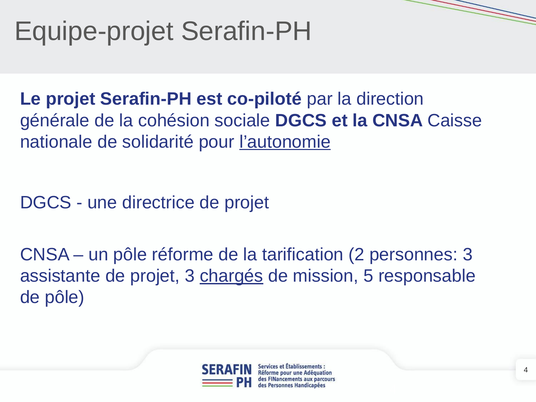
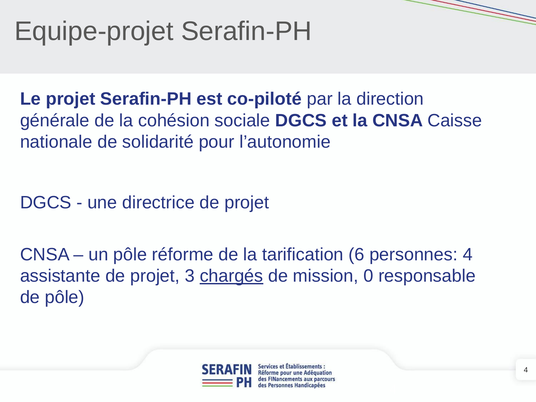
l’autonomie underline: present -> none (285, 142)
2: 2 -> 6 (356, 255)
personnes 3: 3 -> 4 (468, 255)
5: 5 -> 0 (368, 276)
